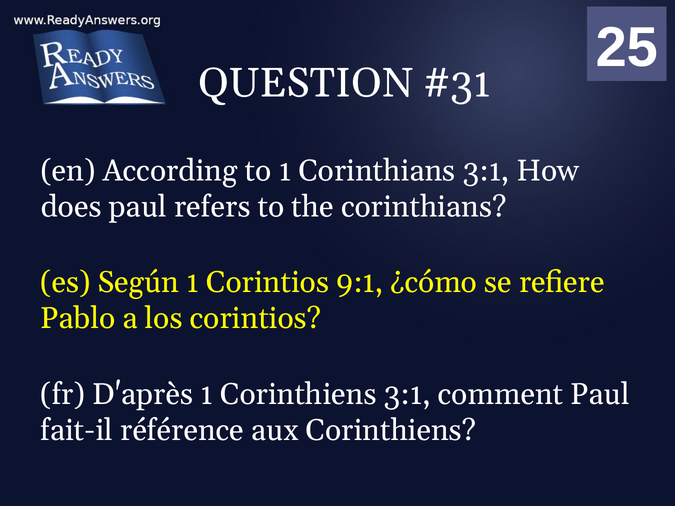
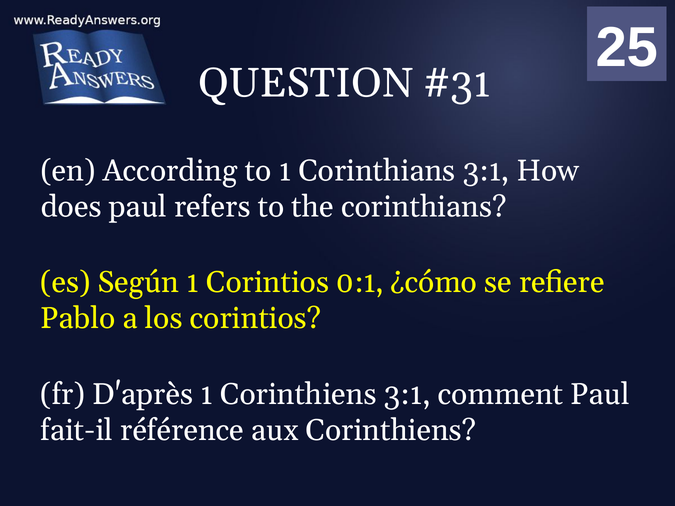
9:1: 9:1 -> 0:1 (360, 283)
